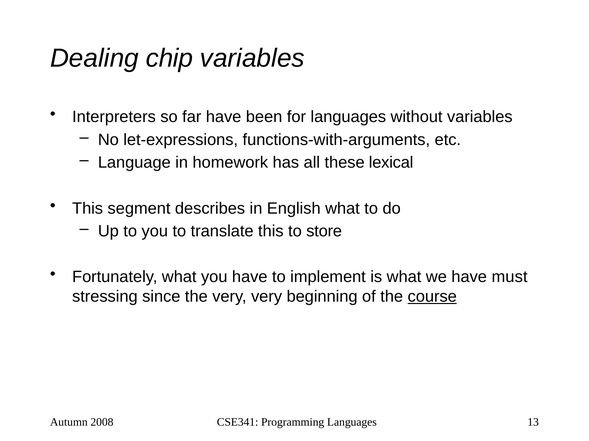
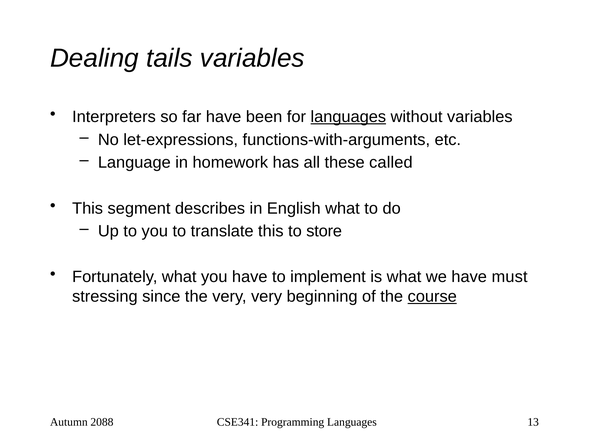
chip: chip -> tails (169, 58)
languages underline: none -> present (348, 117)
lexical: lexical -> called (391, 163)
2008: 2008 -> 2088 (102, 423)
